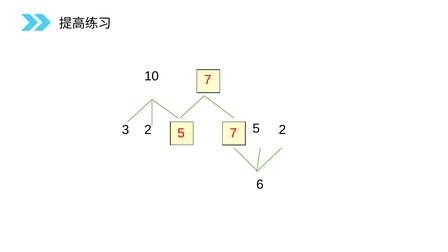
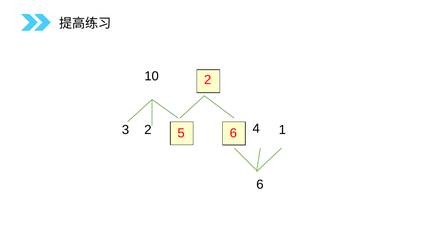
10 7: 7 -> 2 (208, 80)
2 5: 5 -> 4 (256, 129)
3 2: 2 -> 1 (282, 130)
5 7: 7 -> 6 (233, 133)
